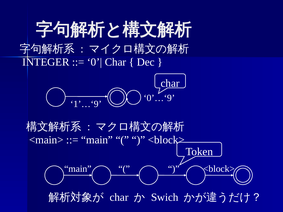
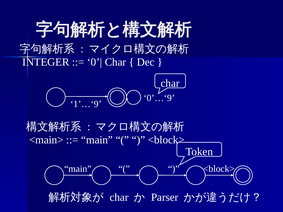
Swich: Swich -> Parser (165, 197)
